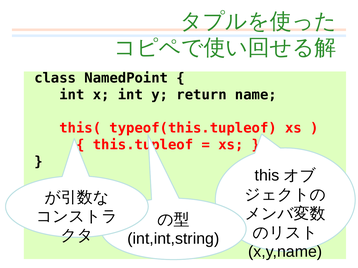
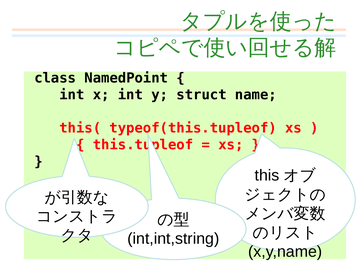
return: return -> struct (202, 95)
